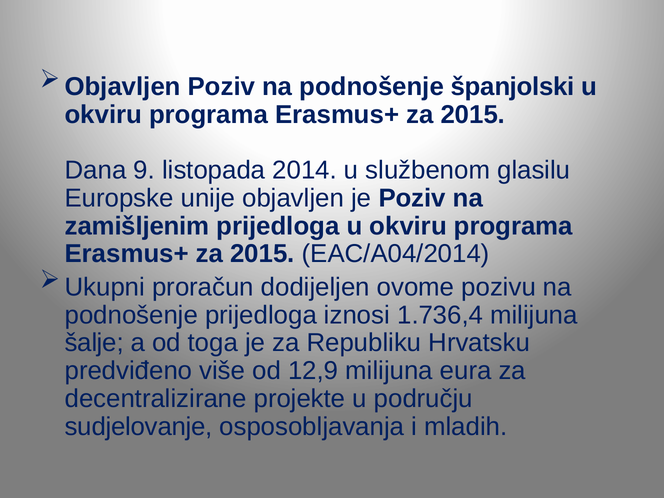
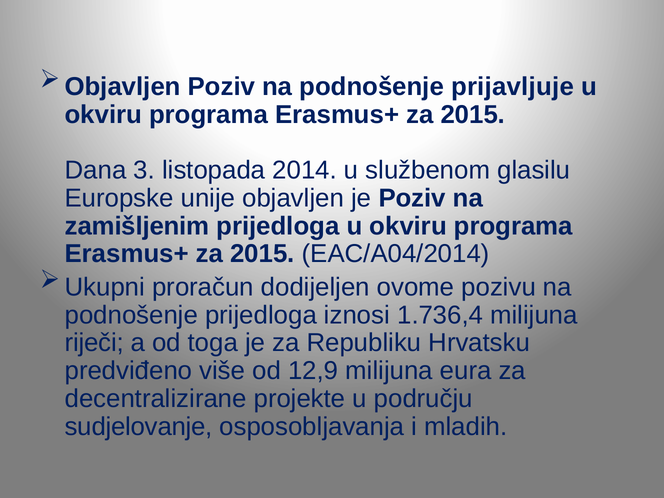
španjolski: španjolski -> prijavljuje (512, 87)
9: 9 -> 3 (144, 170)
šalje: šalje -> riječi (94, 343)
